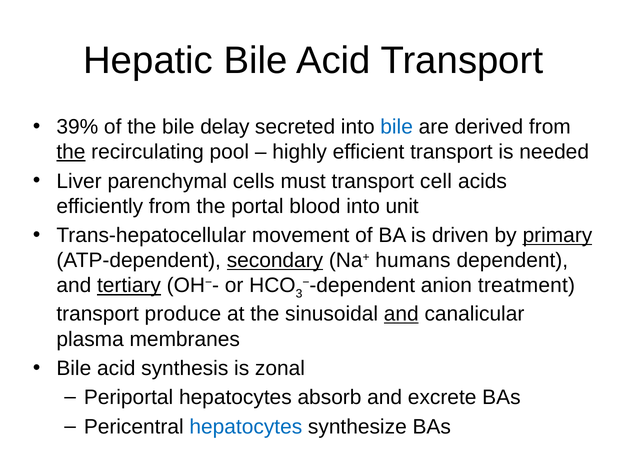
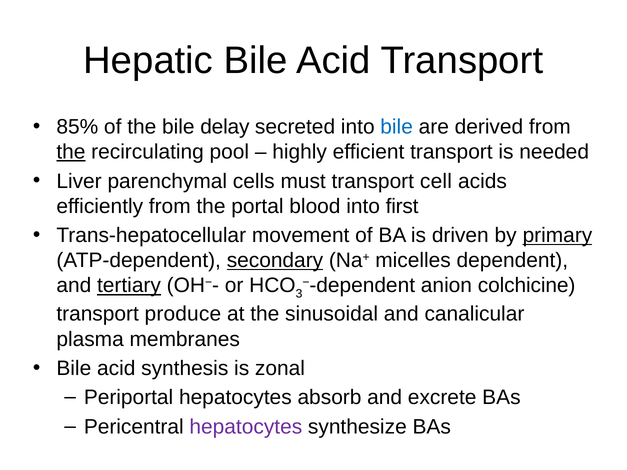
39%: 39% -> 85% (77, 127)
unit: unit -> first (402, 206)
humans: humans -> micelles (413, 261)
treatment: treatment -> colchicine (527, 286)
and underline: present -> none (401, 314)
hepatocytes colour: blue -> purple (246, 427)
